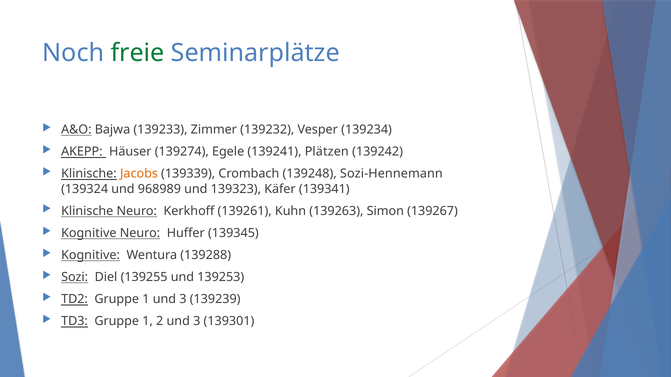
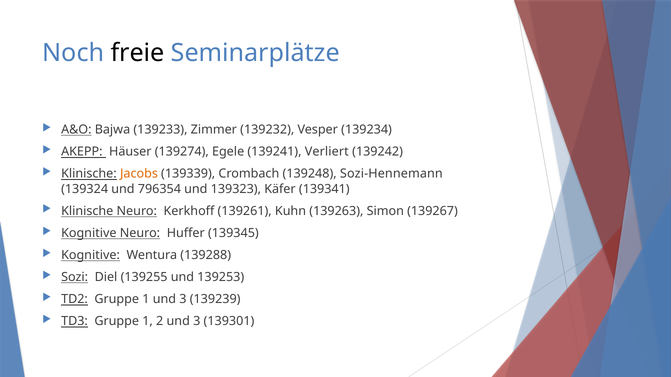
freie colour: green -> black (138, 53)
Plätzen: Plätzen -> Verliert (327, 152)
968989: 968989 -> 796354 (159, 189)
